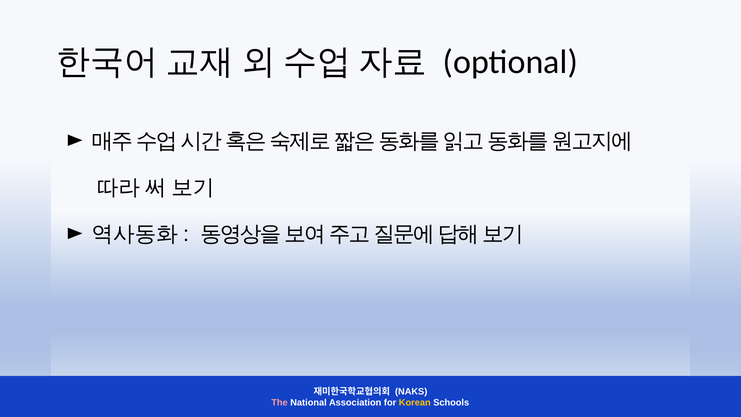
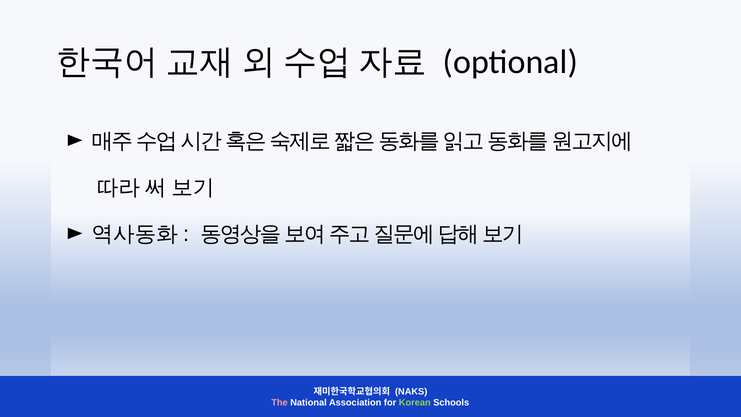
Korean colour: yellow -> light green (415, 402)
